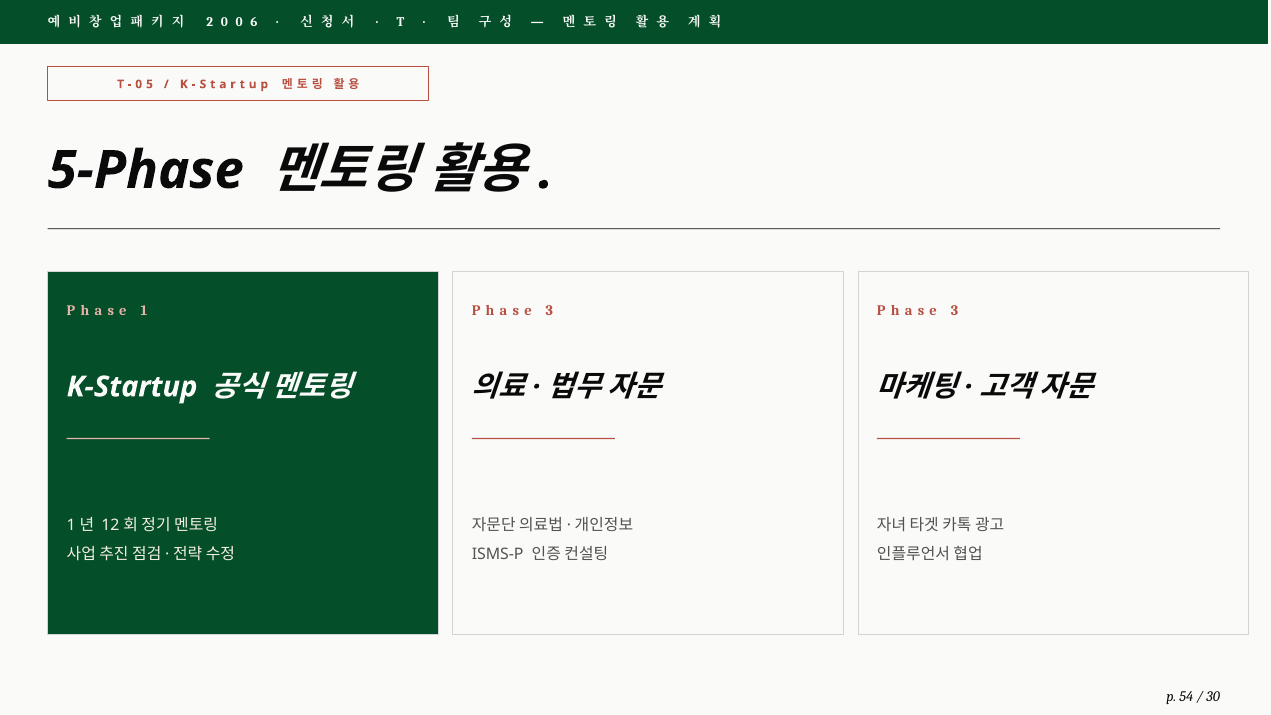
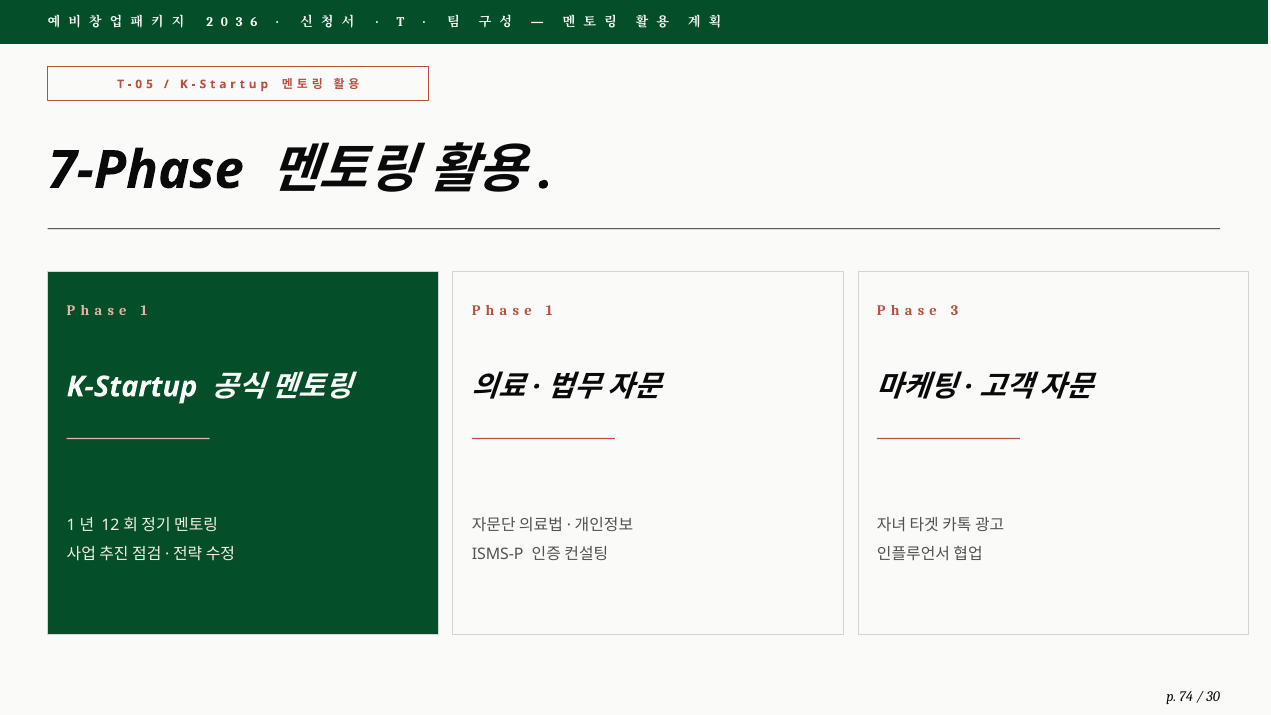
0: 0 -> 3 (239, 22)
5-Phase: 5-Phase -> 7-Phase (146, 170)
3: 3 -> 1 (549, 311)
54: 54 -> 74 (1186, 697)
